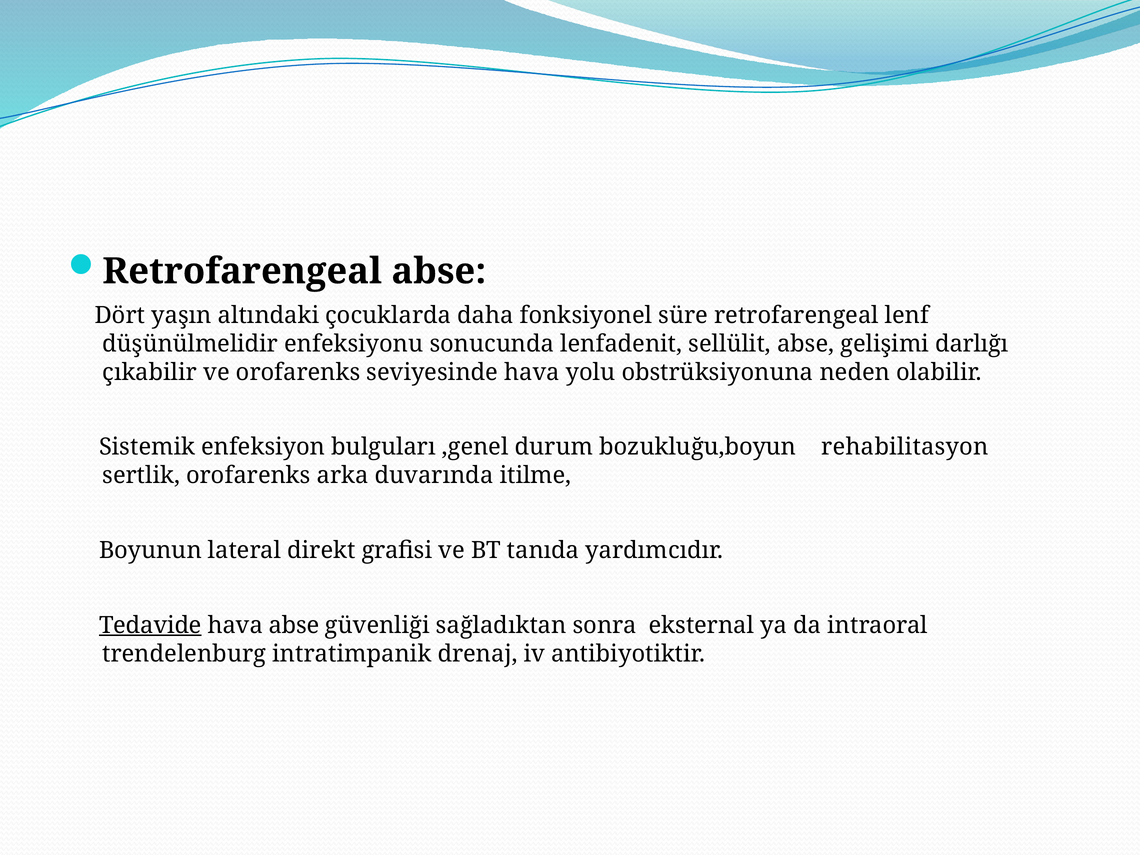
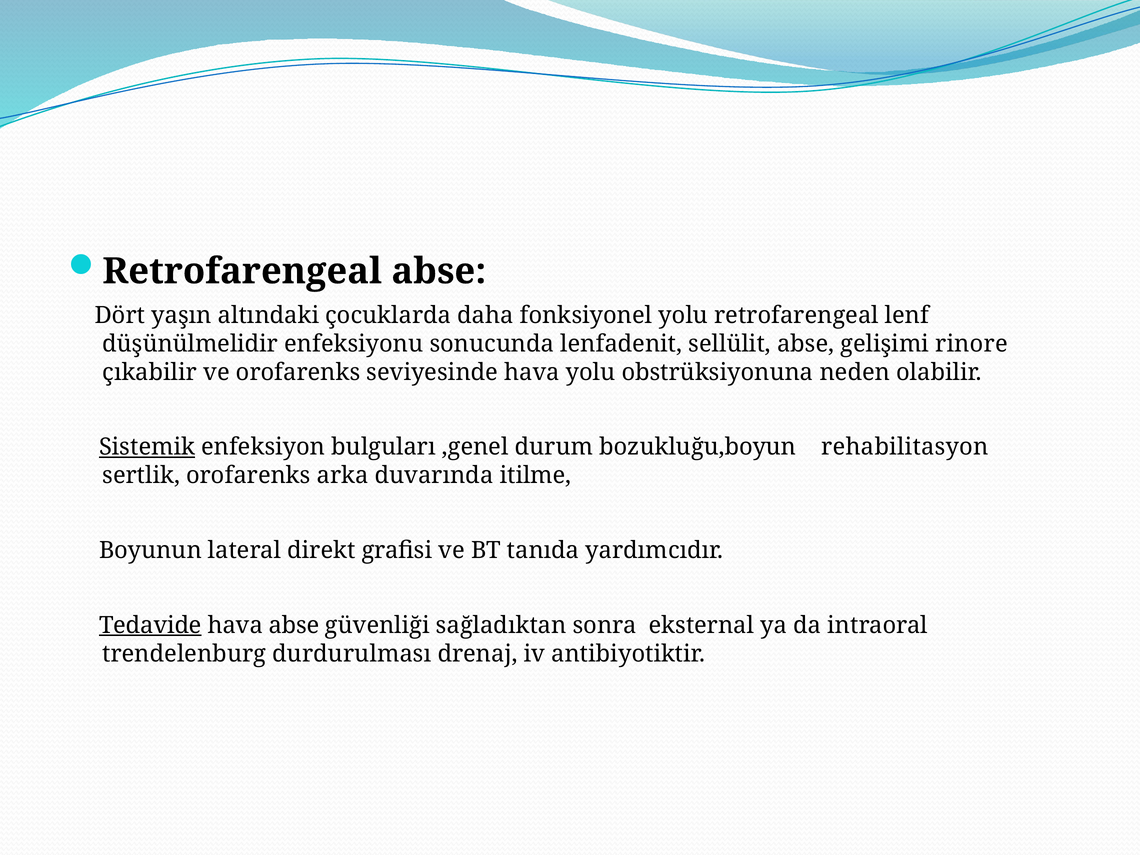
fonksiyonel süre: süre -> yolu (683, 315)
darlığı: darlığı -> rinore (972, 344)
Sistemik underline: none -> present (147, 447)
intratimpanik: intratimpanik -> durdurulması (352, 654)
